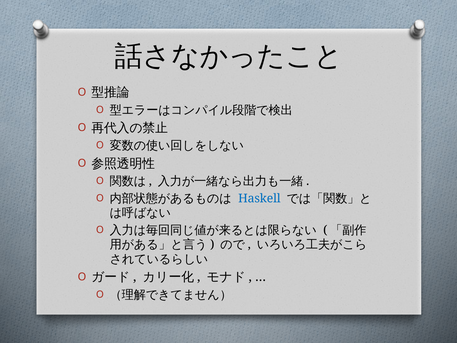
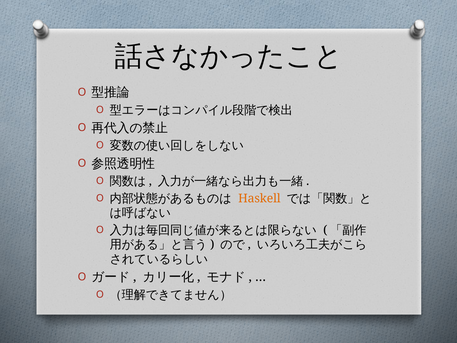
Haskell colour: blue -> orange (259, 198)
